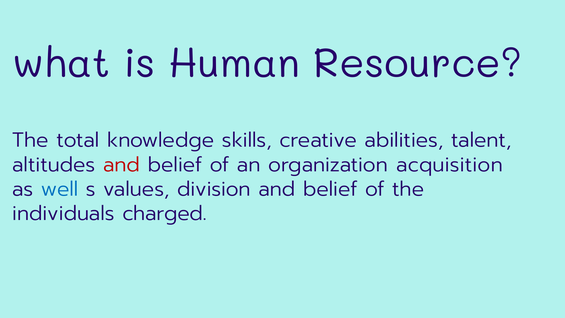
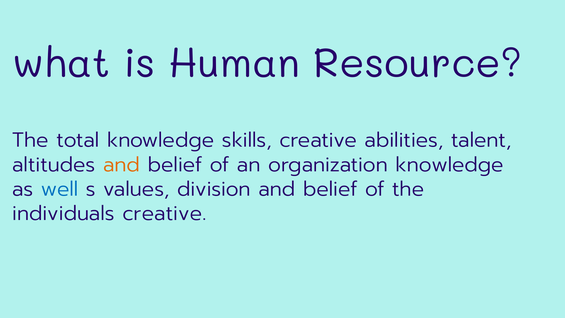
and colour: red -> orange (122, 165)
organization acquisition: acquisition -> knowledge (450, 165)
individuals charged: charged -> creative (164, 213)
